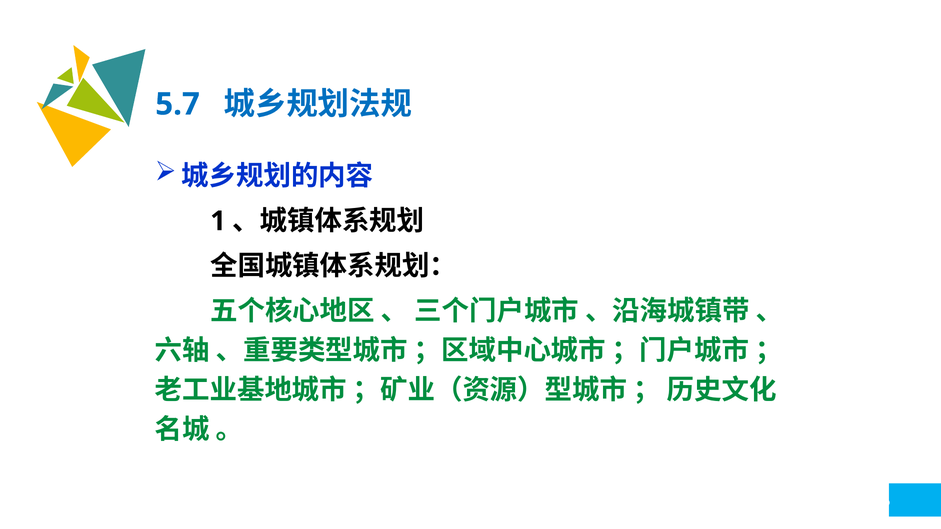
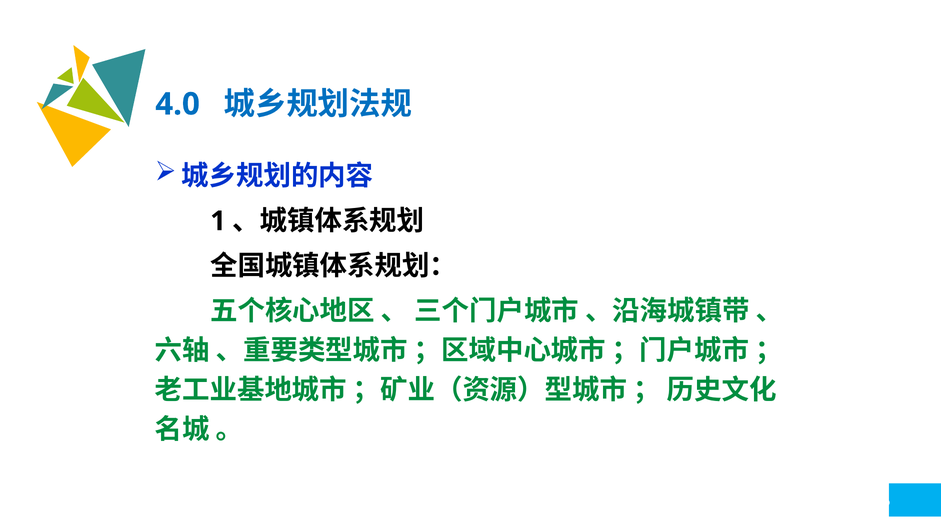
5.7: 5.7 -> 4.0 (178, 104)
